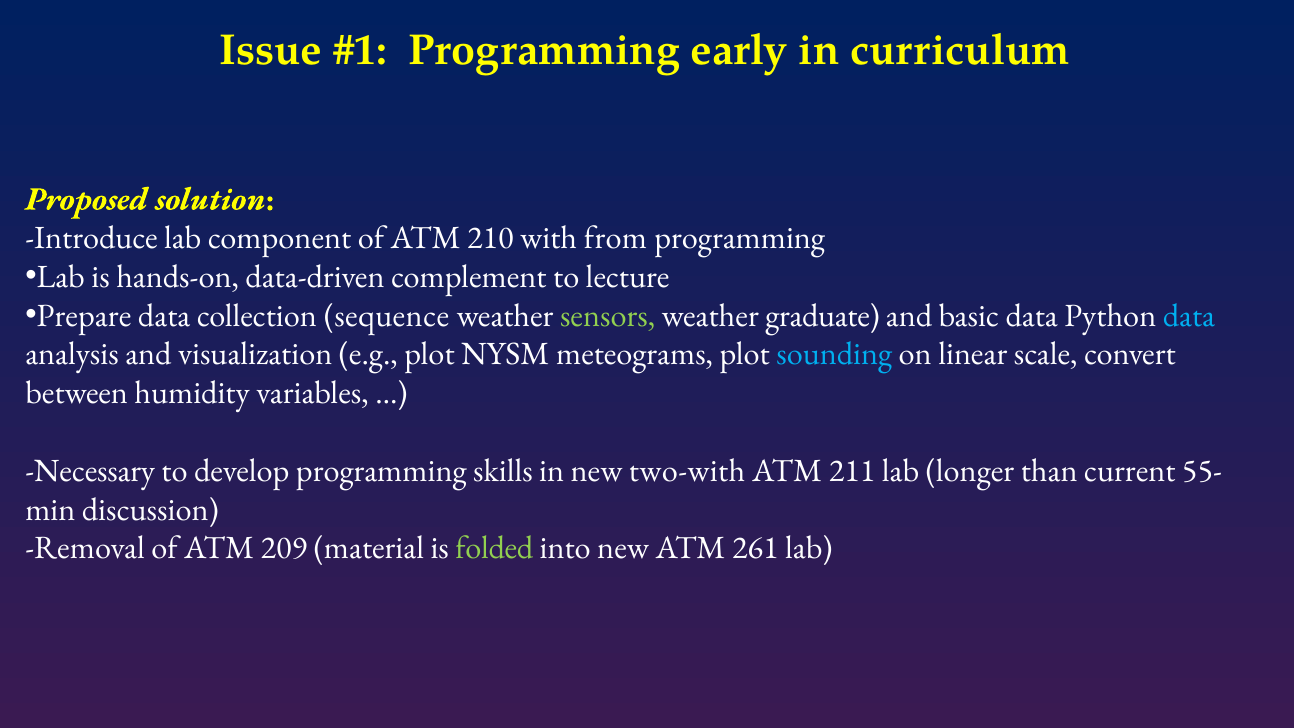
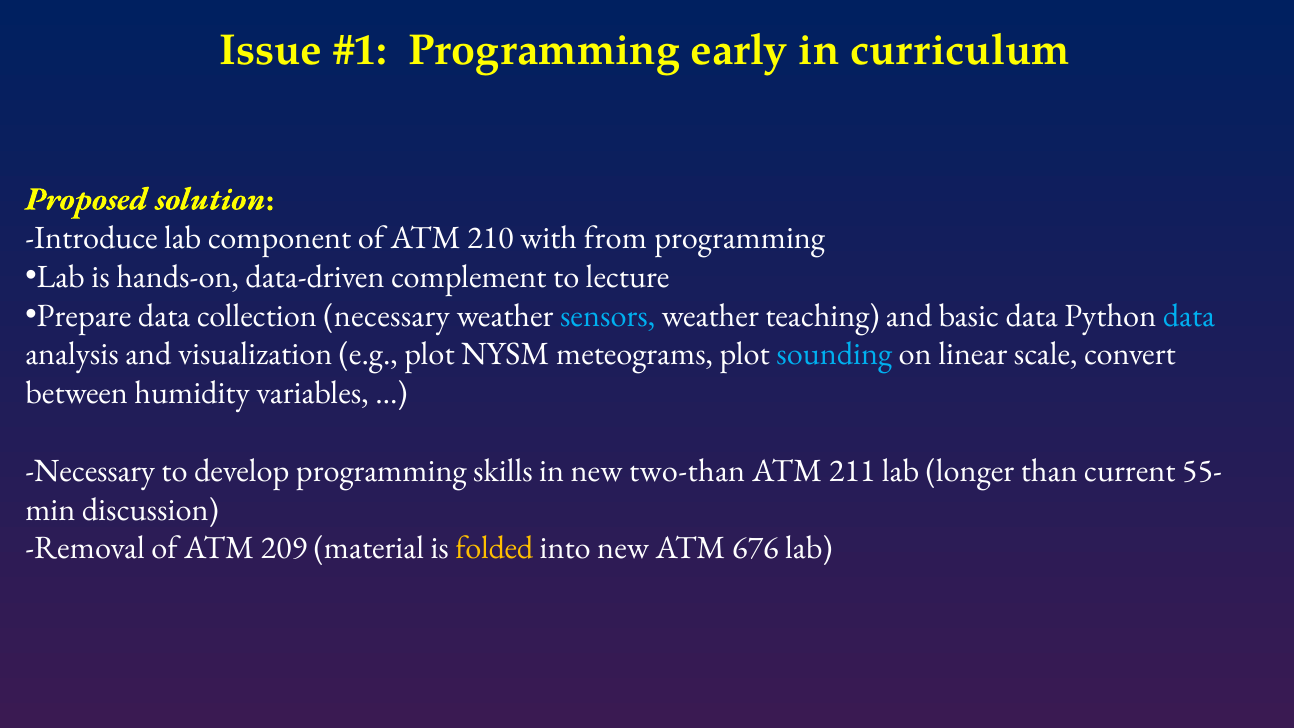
collection sequence: sequence -> necessary (387, 315)
sensors colour: light green -> light blue (608, 315)
graduate: graduate -> teaching (822, 315)
two-with: two-with -> two-than (687, 471)
folded colour: light green -> yellow (494, 548)
261: 261 -> 676 (755, 548)
